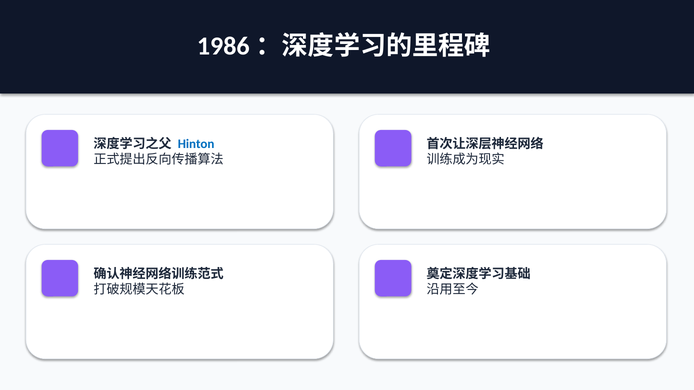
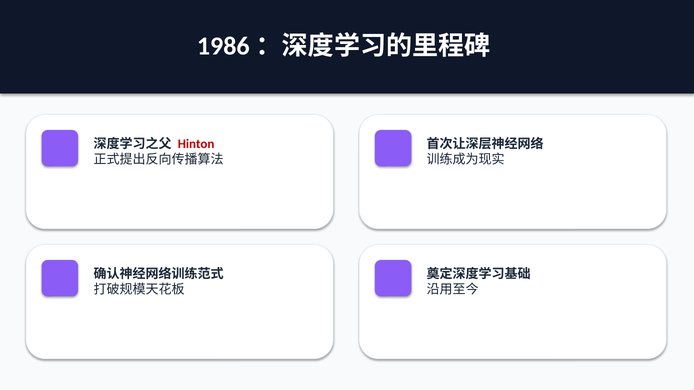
Hinton colour: blue -> red (196, 144)
